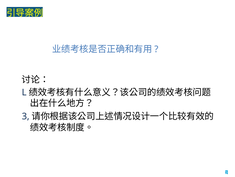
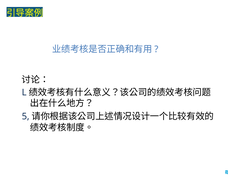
3: 3 -> 5 (26, 116)
